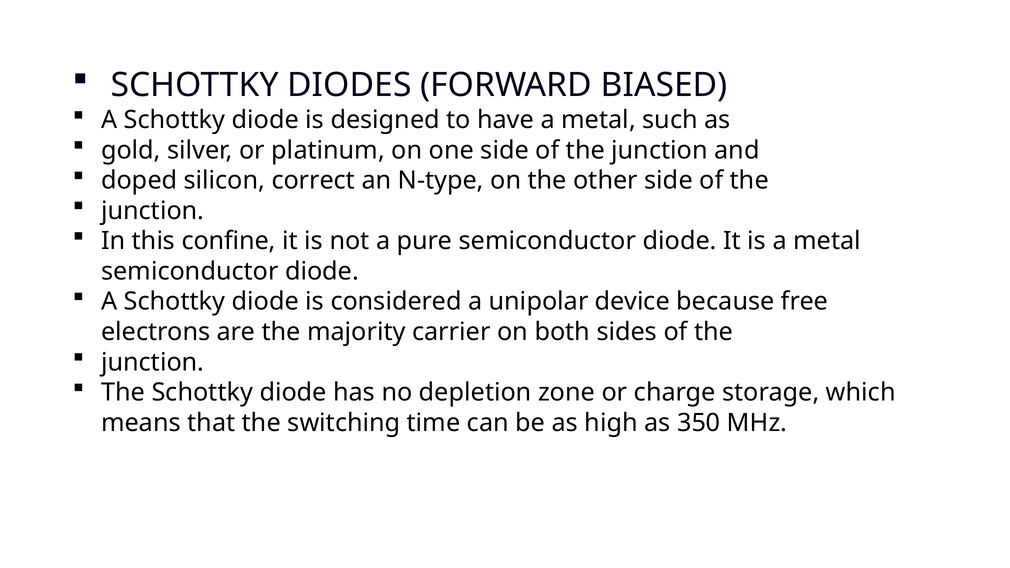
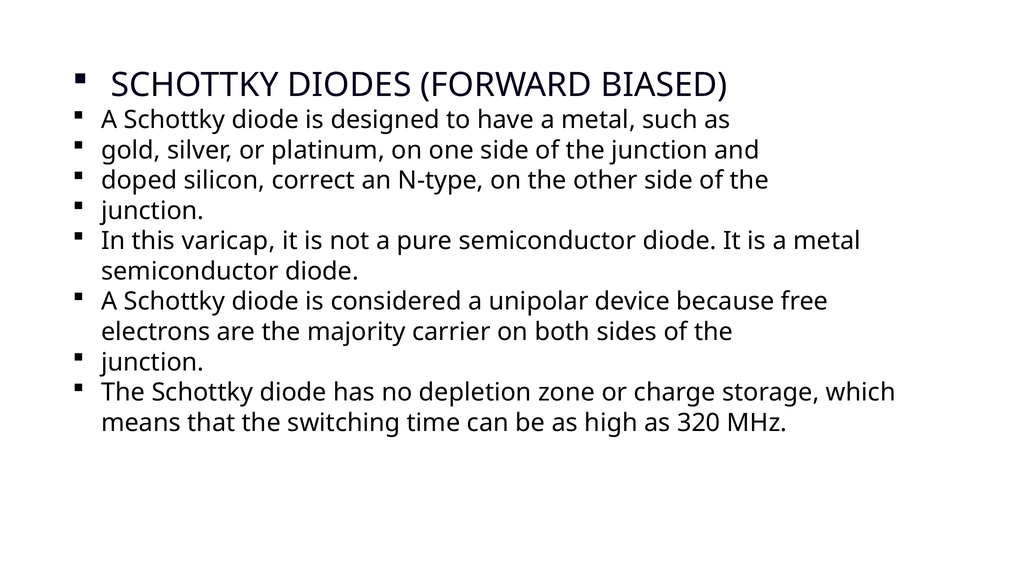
confine: confine -> varicap (229, 241)
350: 350 -> 320 (699, 423)
